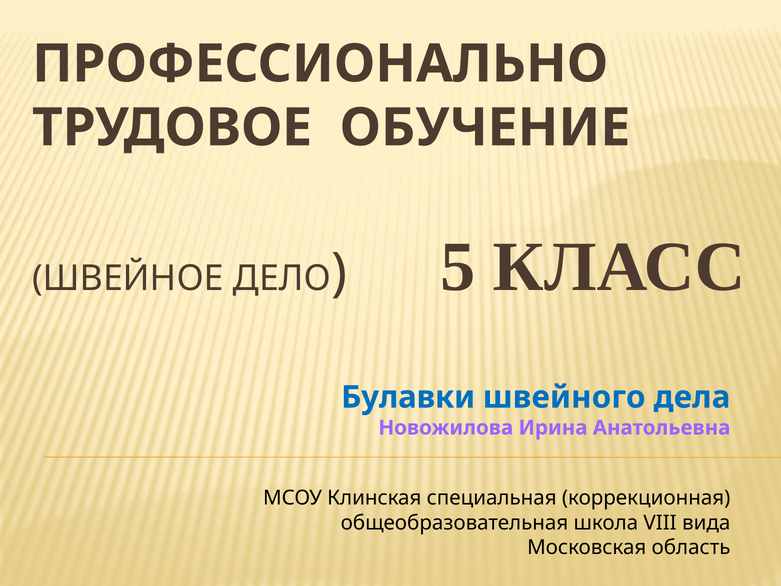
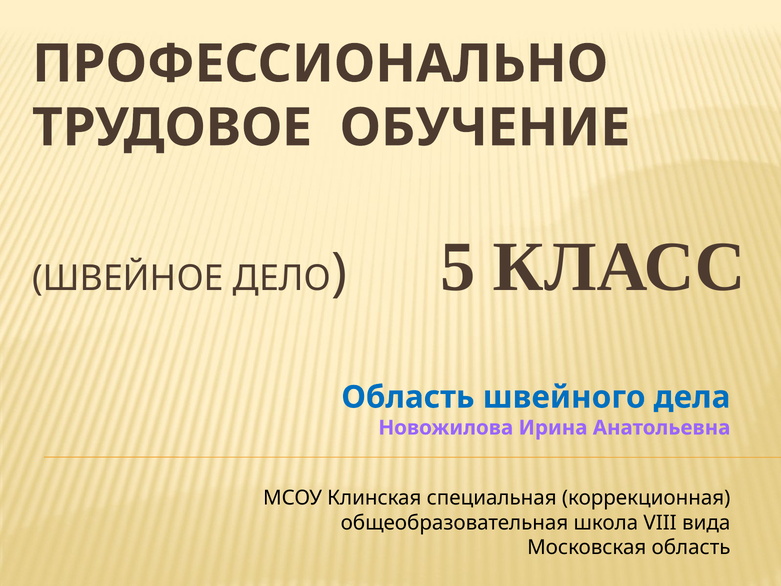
Булавки: Булавки -> Область (408, 397)
